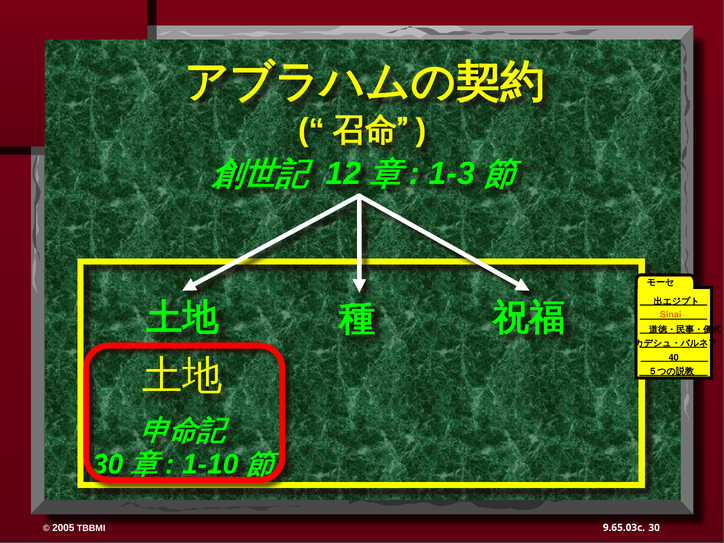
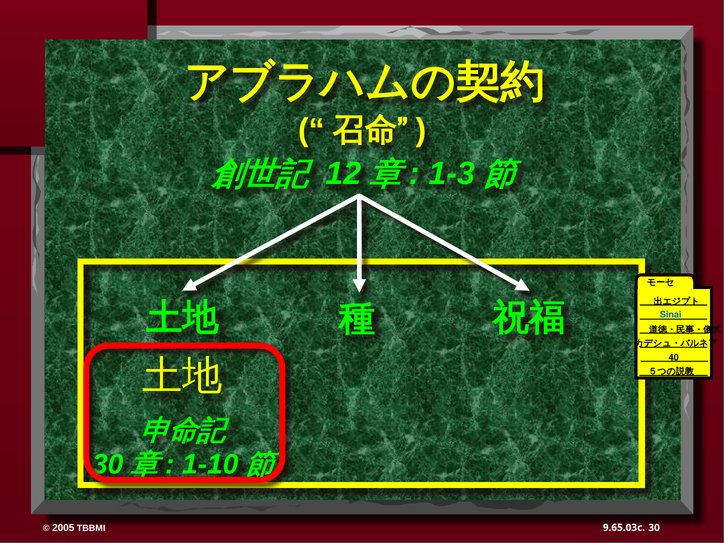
Sinai colour: orange -> blue (671, 315)
